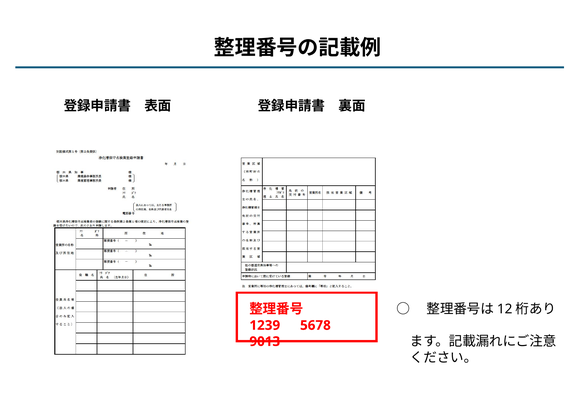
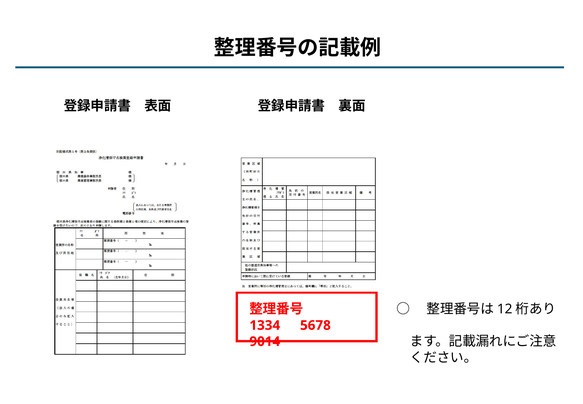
1239: 1239 -> 1334 (265, 325)
9013: 9013 -> 9014 (265, 341)
